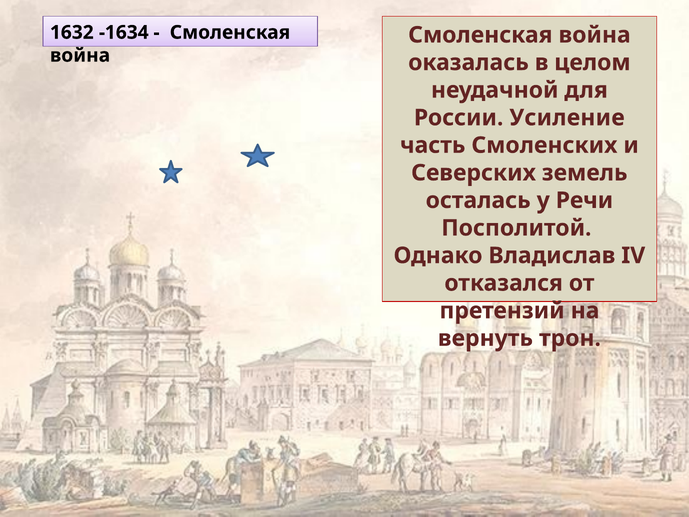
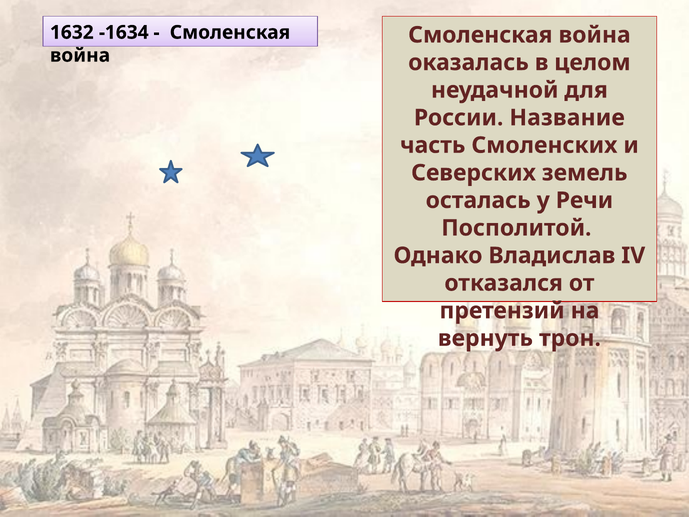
Усиление: Усиление -> Название (567, 118)
